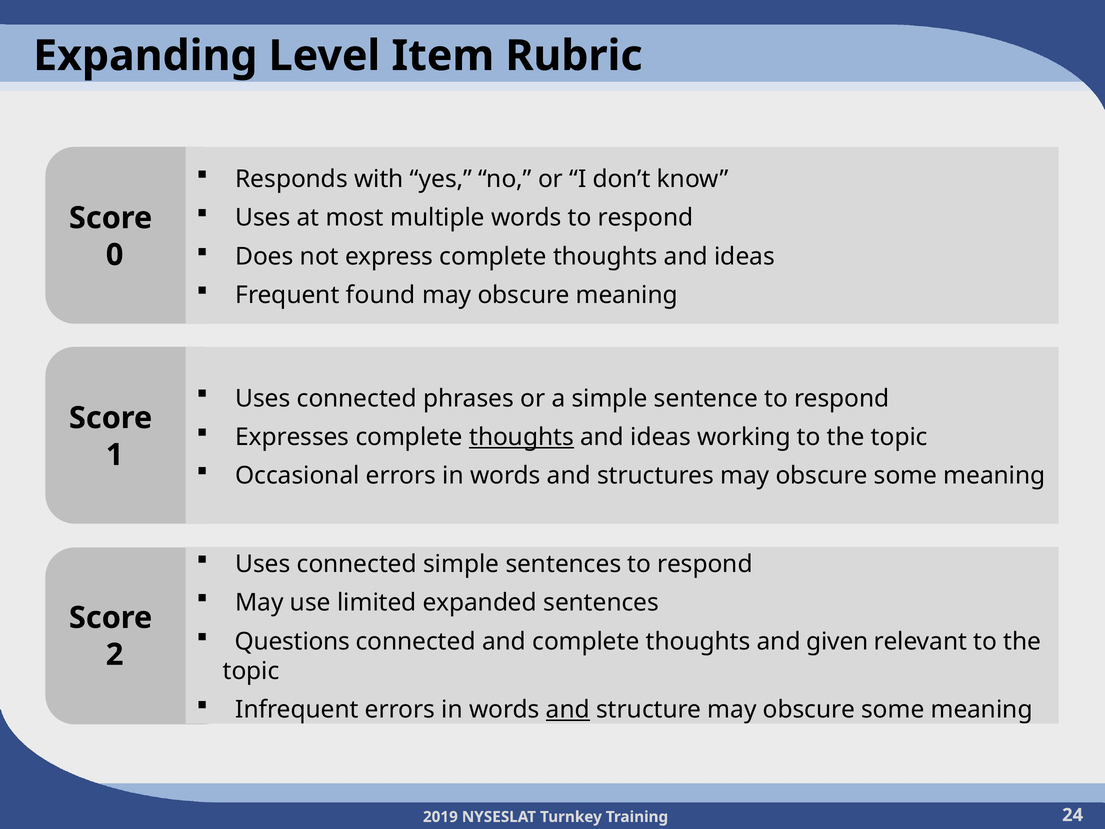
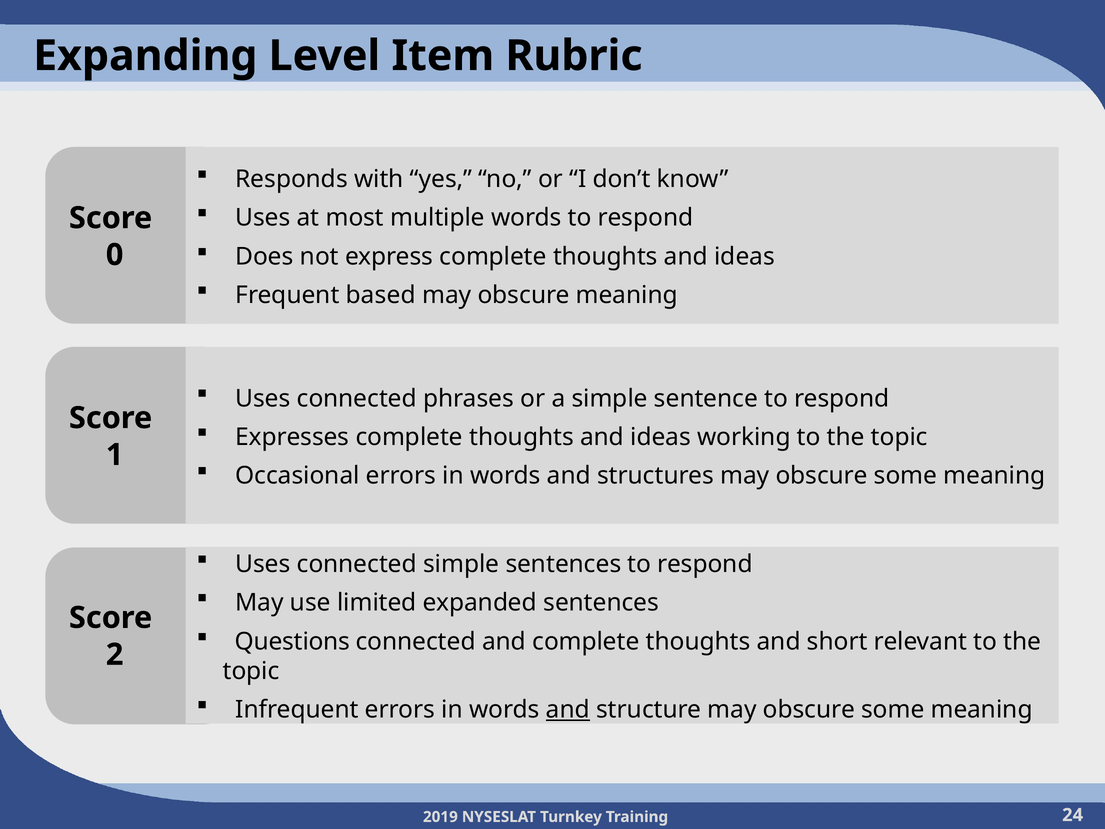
found: found -> based (381, 295)
thoughts underline: present -> none (522, 437)
given: given -> short (837, 641)
